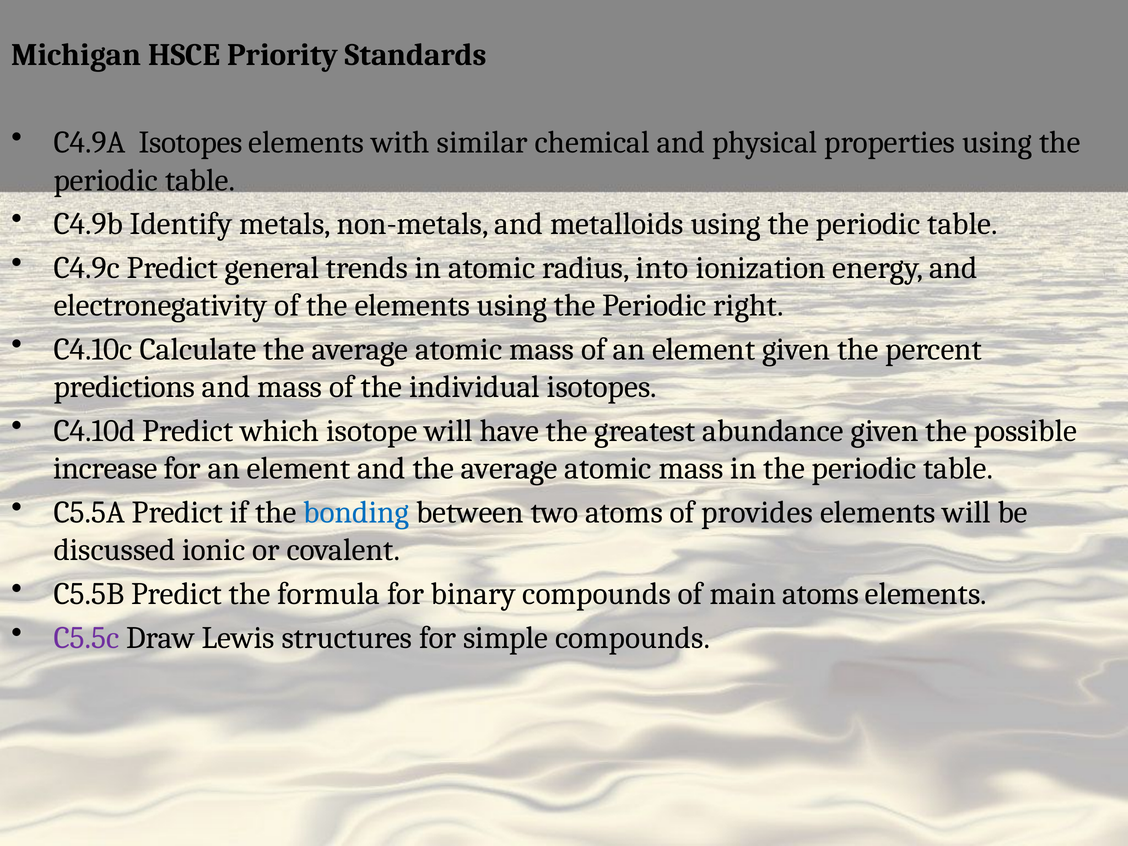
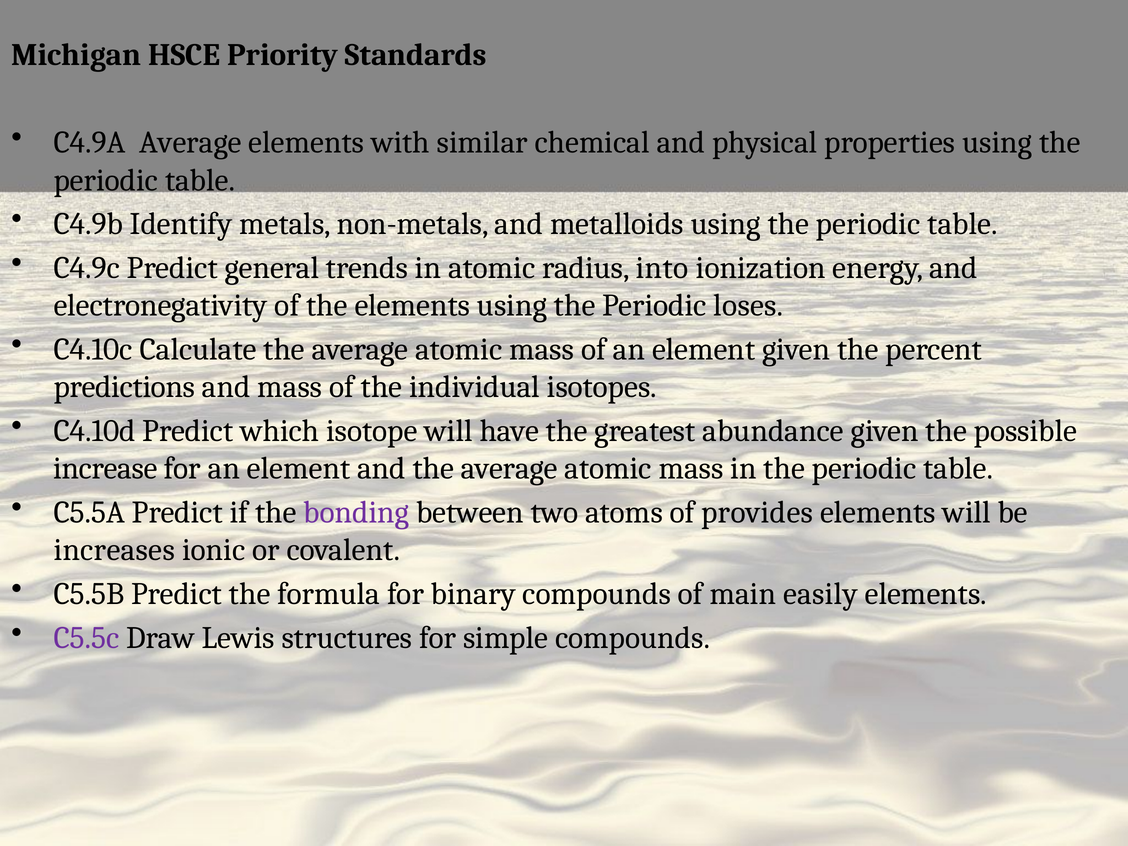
C4.9A Isotopes: Isotopes -> Average (190, 143)
right: right -> loses (748, 306)
bonding colour: blue -> purple (356, 512)
discussed: discussed -> increases (114, 550)
main atoms: atoms -> easily (820, 594)
